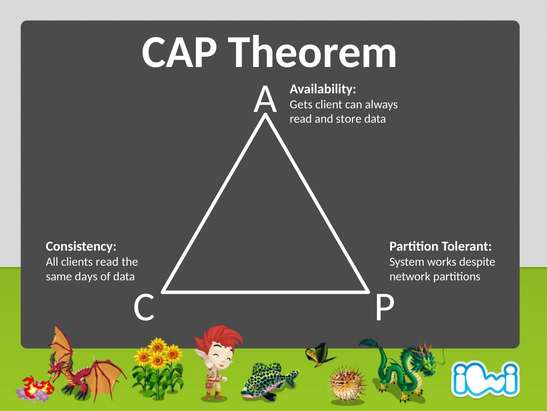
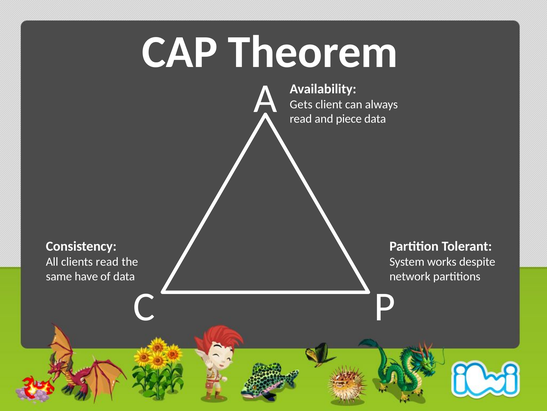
store: store -> piece (349, 119)
days: days -> have (86, 276)
